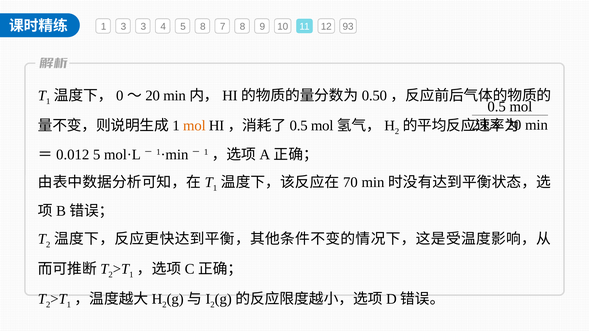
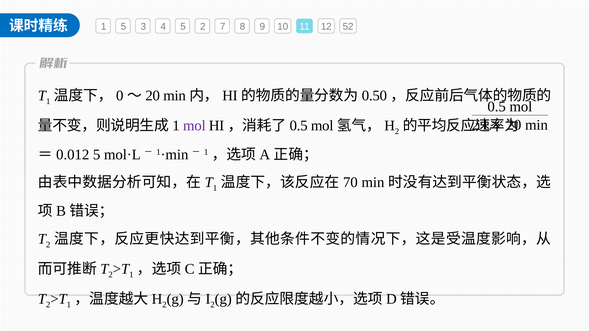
1 3: 3 -> 5 (123, 27)
5 8: 8 -> 2 (203, 27)
93: 93 -> 52 (348, 27)
mol colour: orange -> purple (194, 126)
